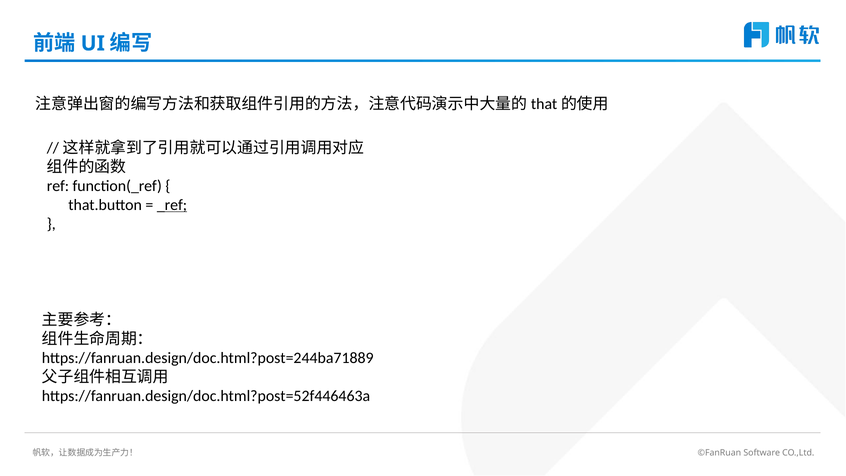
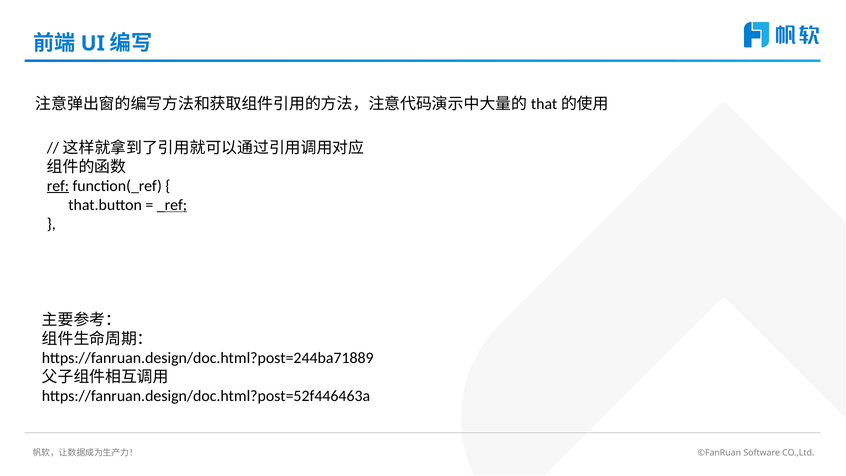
ref underline: none -> present (58, 186)
